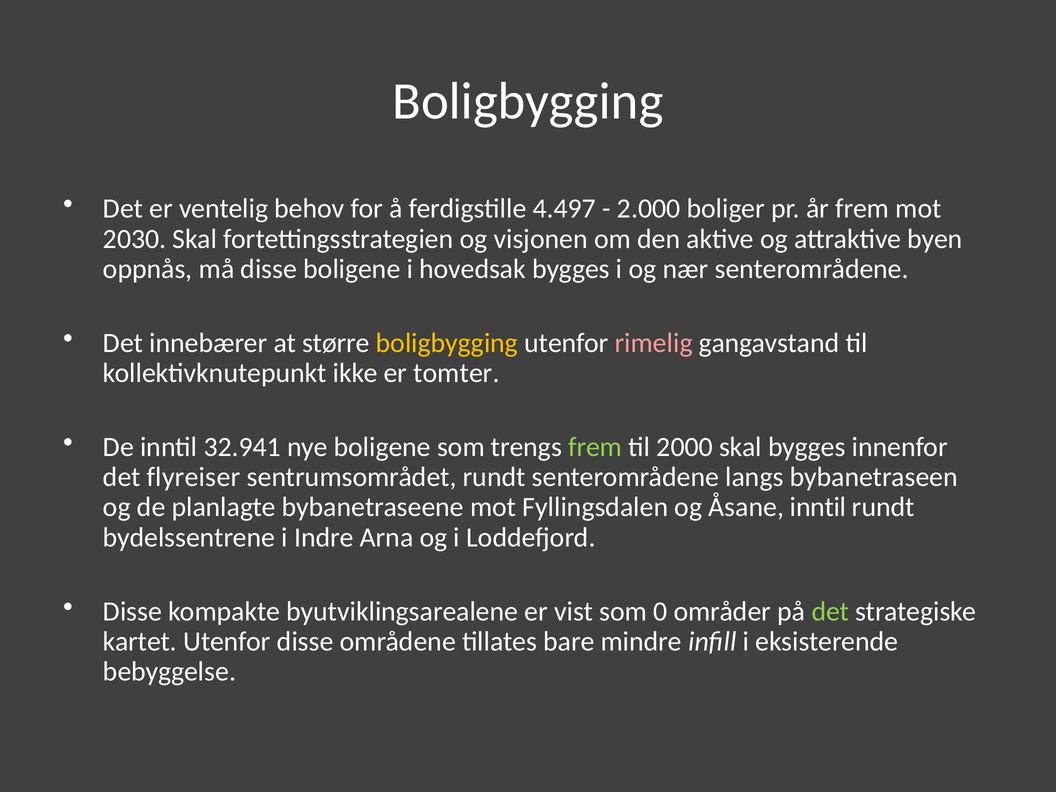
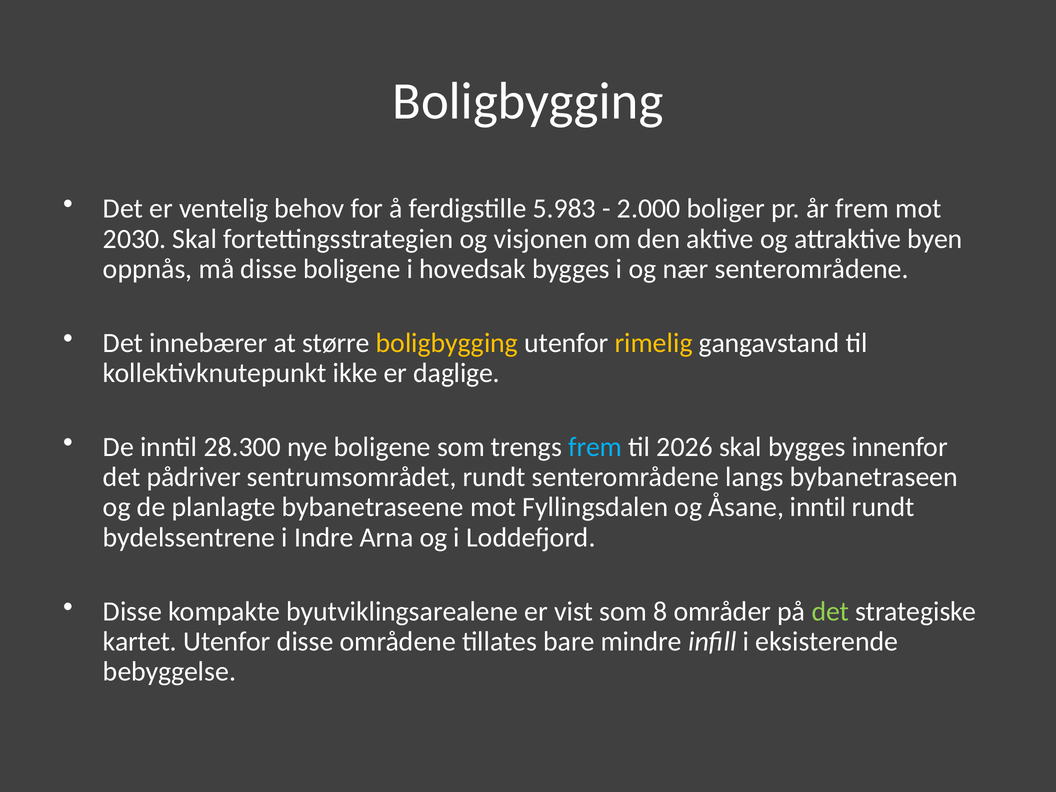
4.497: 4.497 -> 5.983 (564, 209)
rimelig colour: pink -> yellow (654, 343)
tomter: tomter -> daglige (457, 373)
32.941: 32.941 -> 28.300 (242, 447)
frem colour: light green -> light blue (595, 447)
2000: 2000 -> 2026 (685, 447)
flyreiser: flyreiser -> pådriver (194, 477)
0: 0 -> 8 (660, 611)
